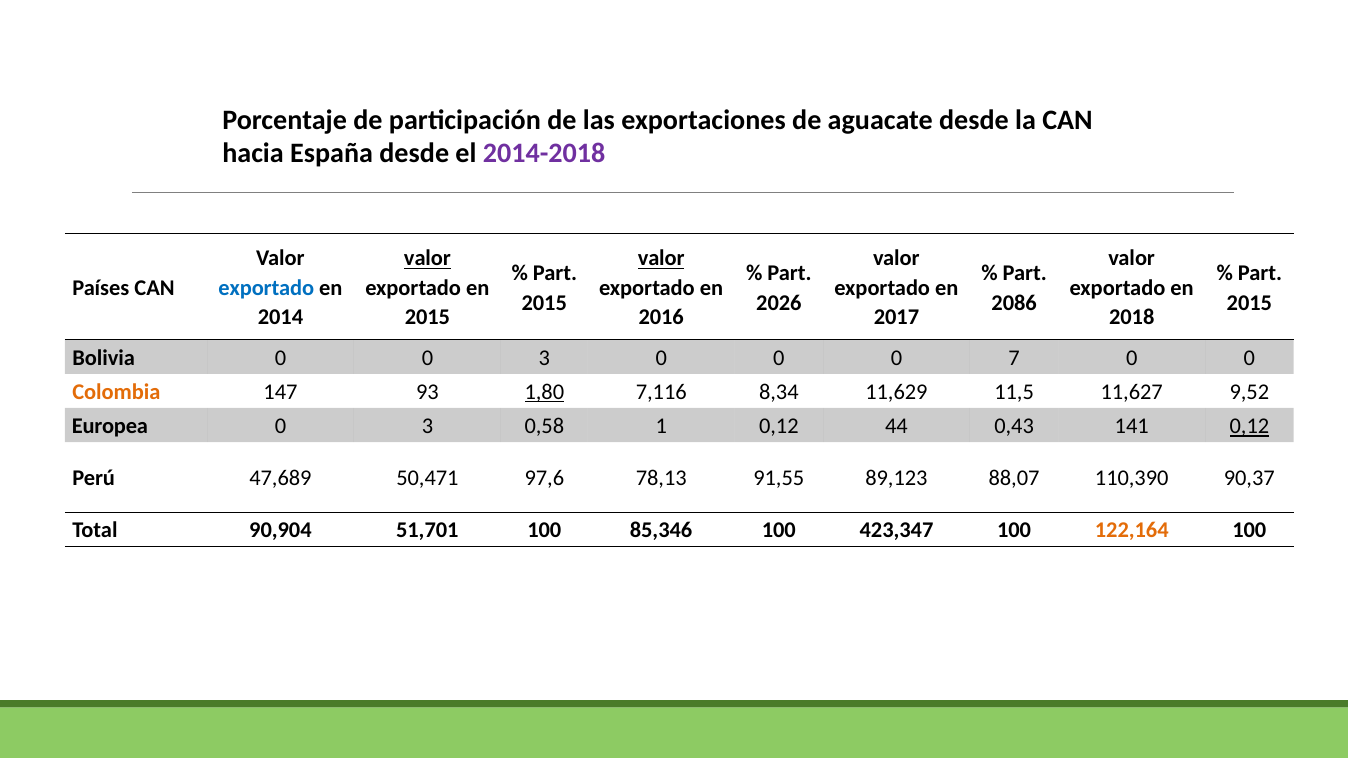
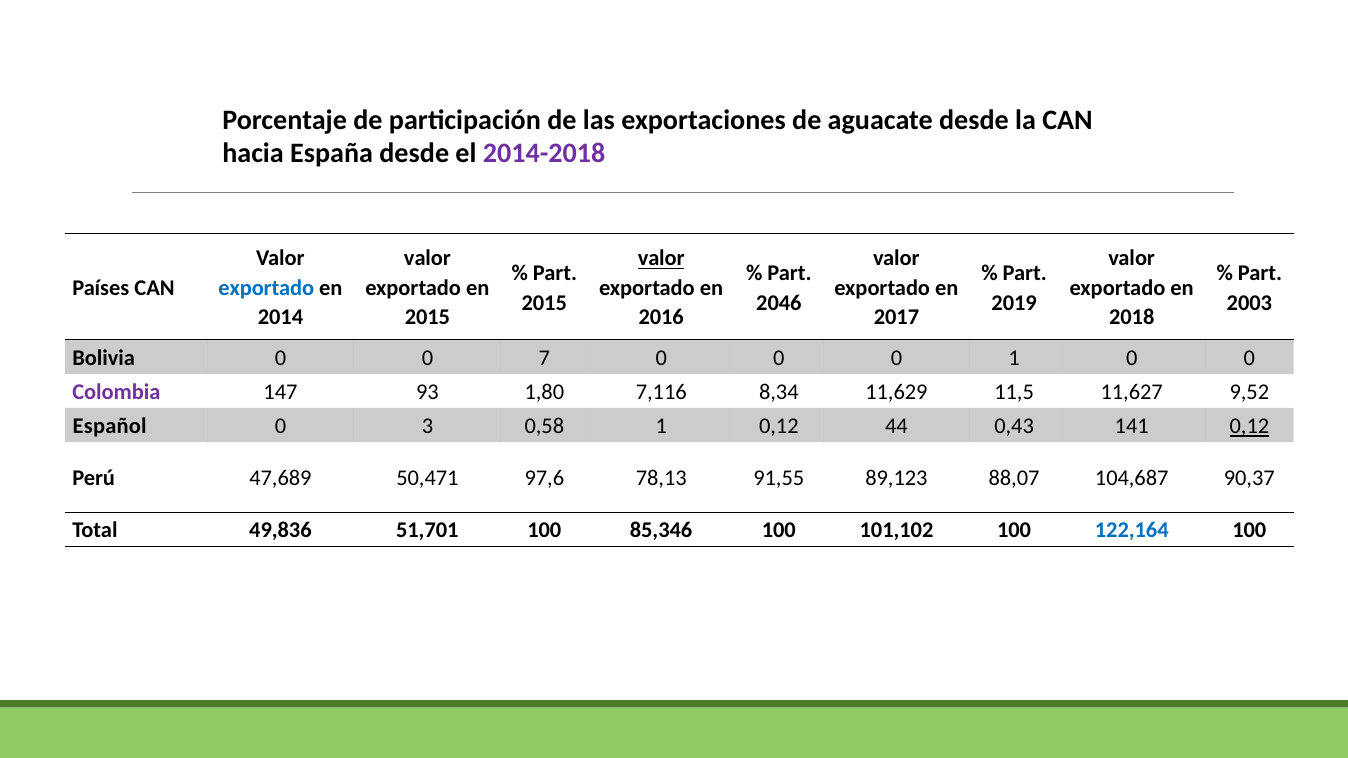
valor underline: present -> none (427, 259)
2026: 2026 -> 2046 (779, 303)
2086: 2086 -> 2019 (1014, 303)
2015: 2015 -> 2003 (1249, 303)
0 0 3: 3 -> 7 (544, 358)
0 7: 7 -> 1 (1014, 358)
Colombia colour: orange -> purple (116, 392)
1,80 underline: present -> none (544, 392)
Europea: Europea -> Español (110, 426)
110,390: 110,390 -> 104,687 (1132, 479)
90,904: 90,904 -> 49,836 (280, 531)
423,347: 423,347 -> 101,102 (896, 531)
122,164 colour: orange -> blue (1132, 531)
